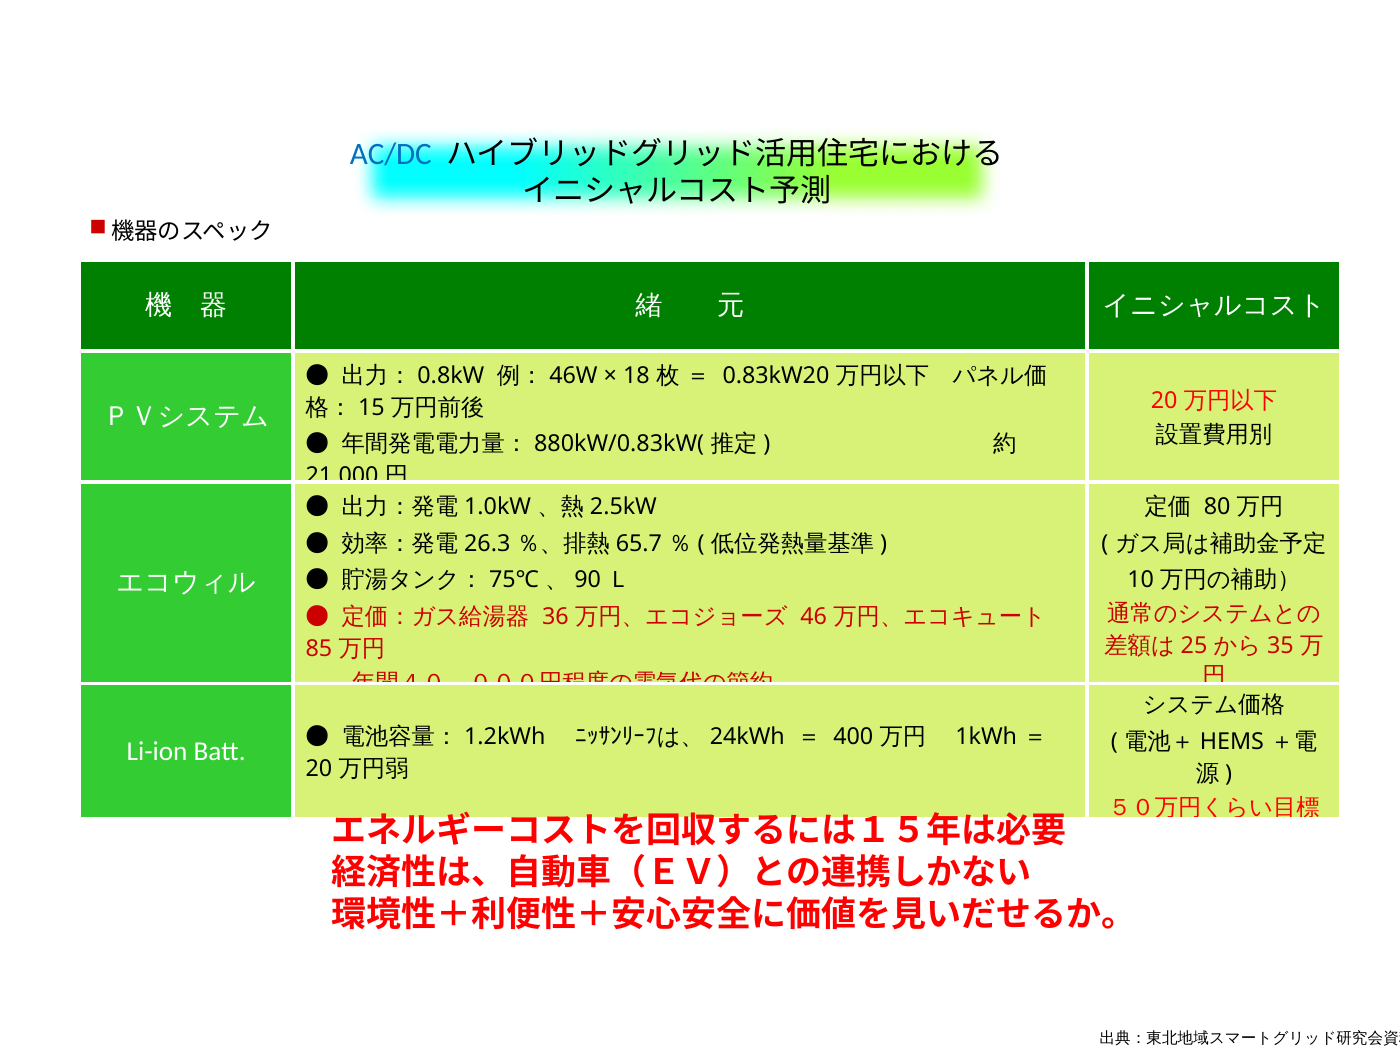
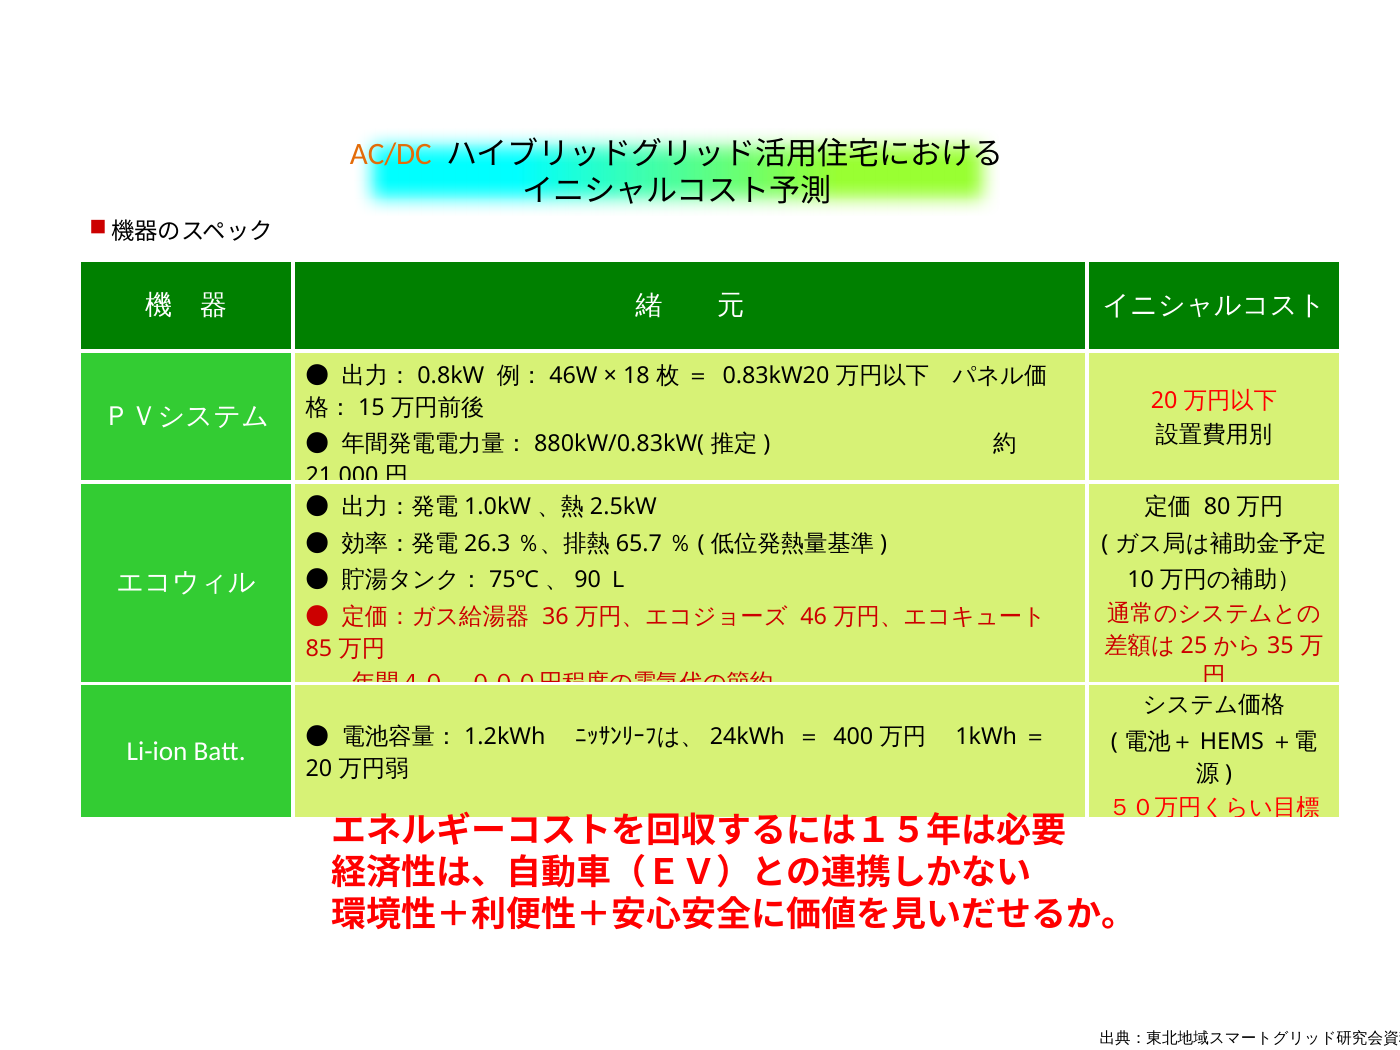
AC/DC colour: blue -> orange (391, 154)
